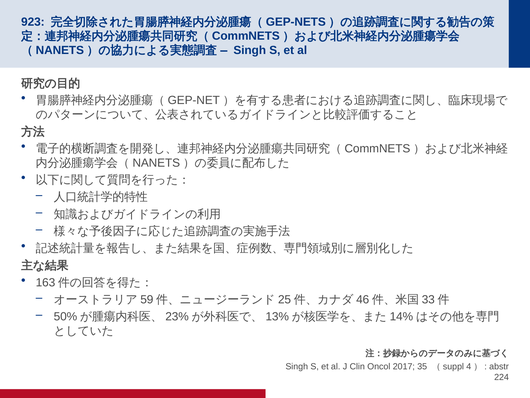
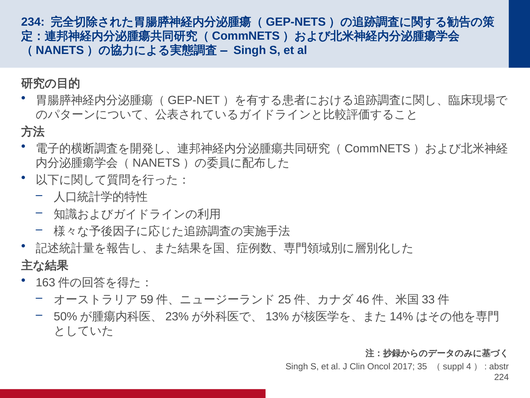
923: 923 -> 234 (33, 22)
